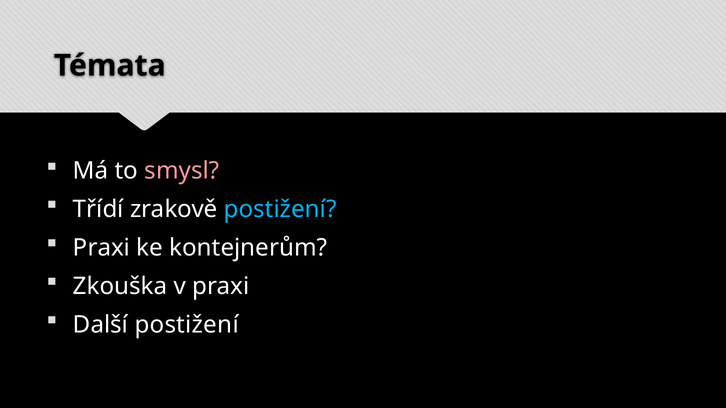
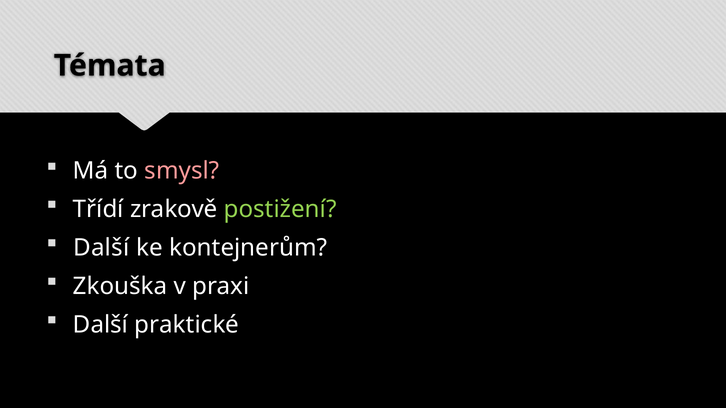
postižení colour: light blue -> light green (280, 210)
Praxi: Praxi -> Další (101, 248)
Další postižení: postižení -> praktické (187, 325)
